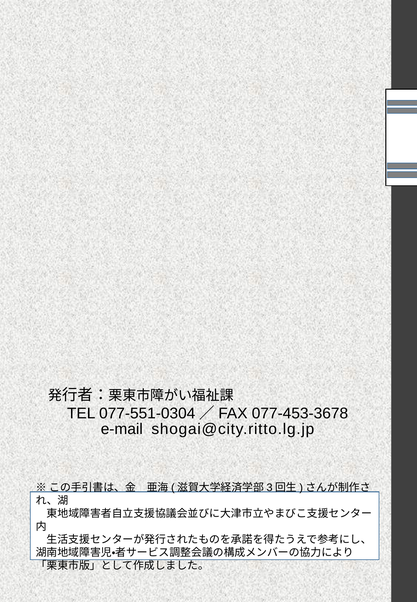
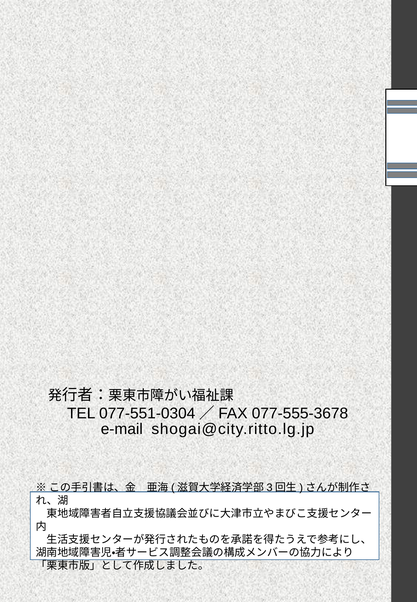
077-453-3678: 077-453-3678 -> 077-555-3678 (300, 414)
